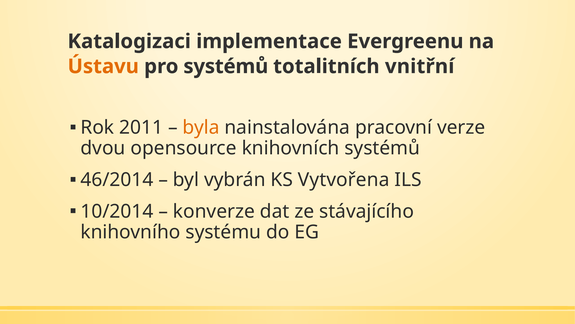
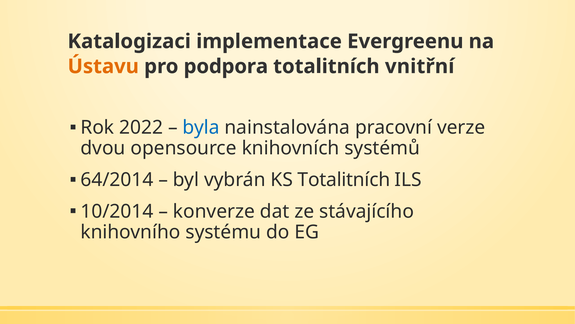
pro systémů: systémů -> podpora (226, 66)
2011: 2011 -> 2022 (141, 127)
byla colour: orange -> blue (201, 127)
46/2014: 46/2014 -> 64/2014 (117, 179)
KS Vytvořena: Vytvořena -> Totalitních (344, 179)
